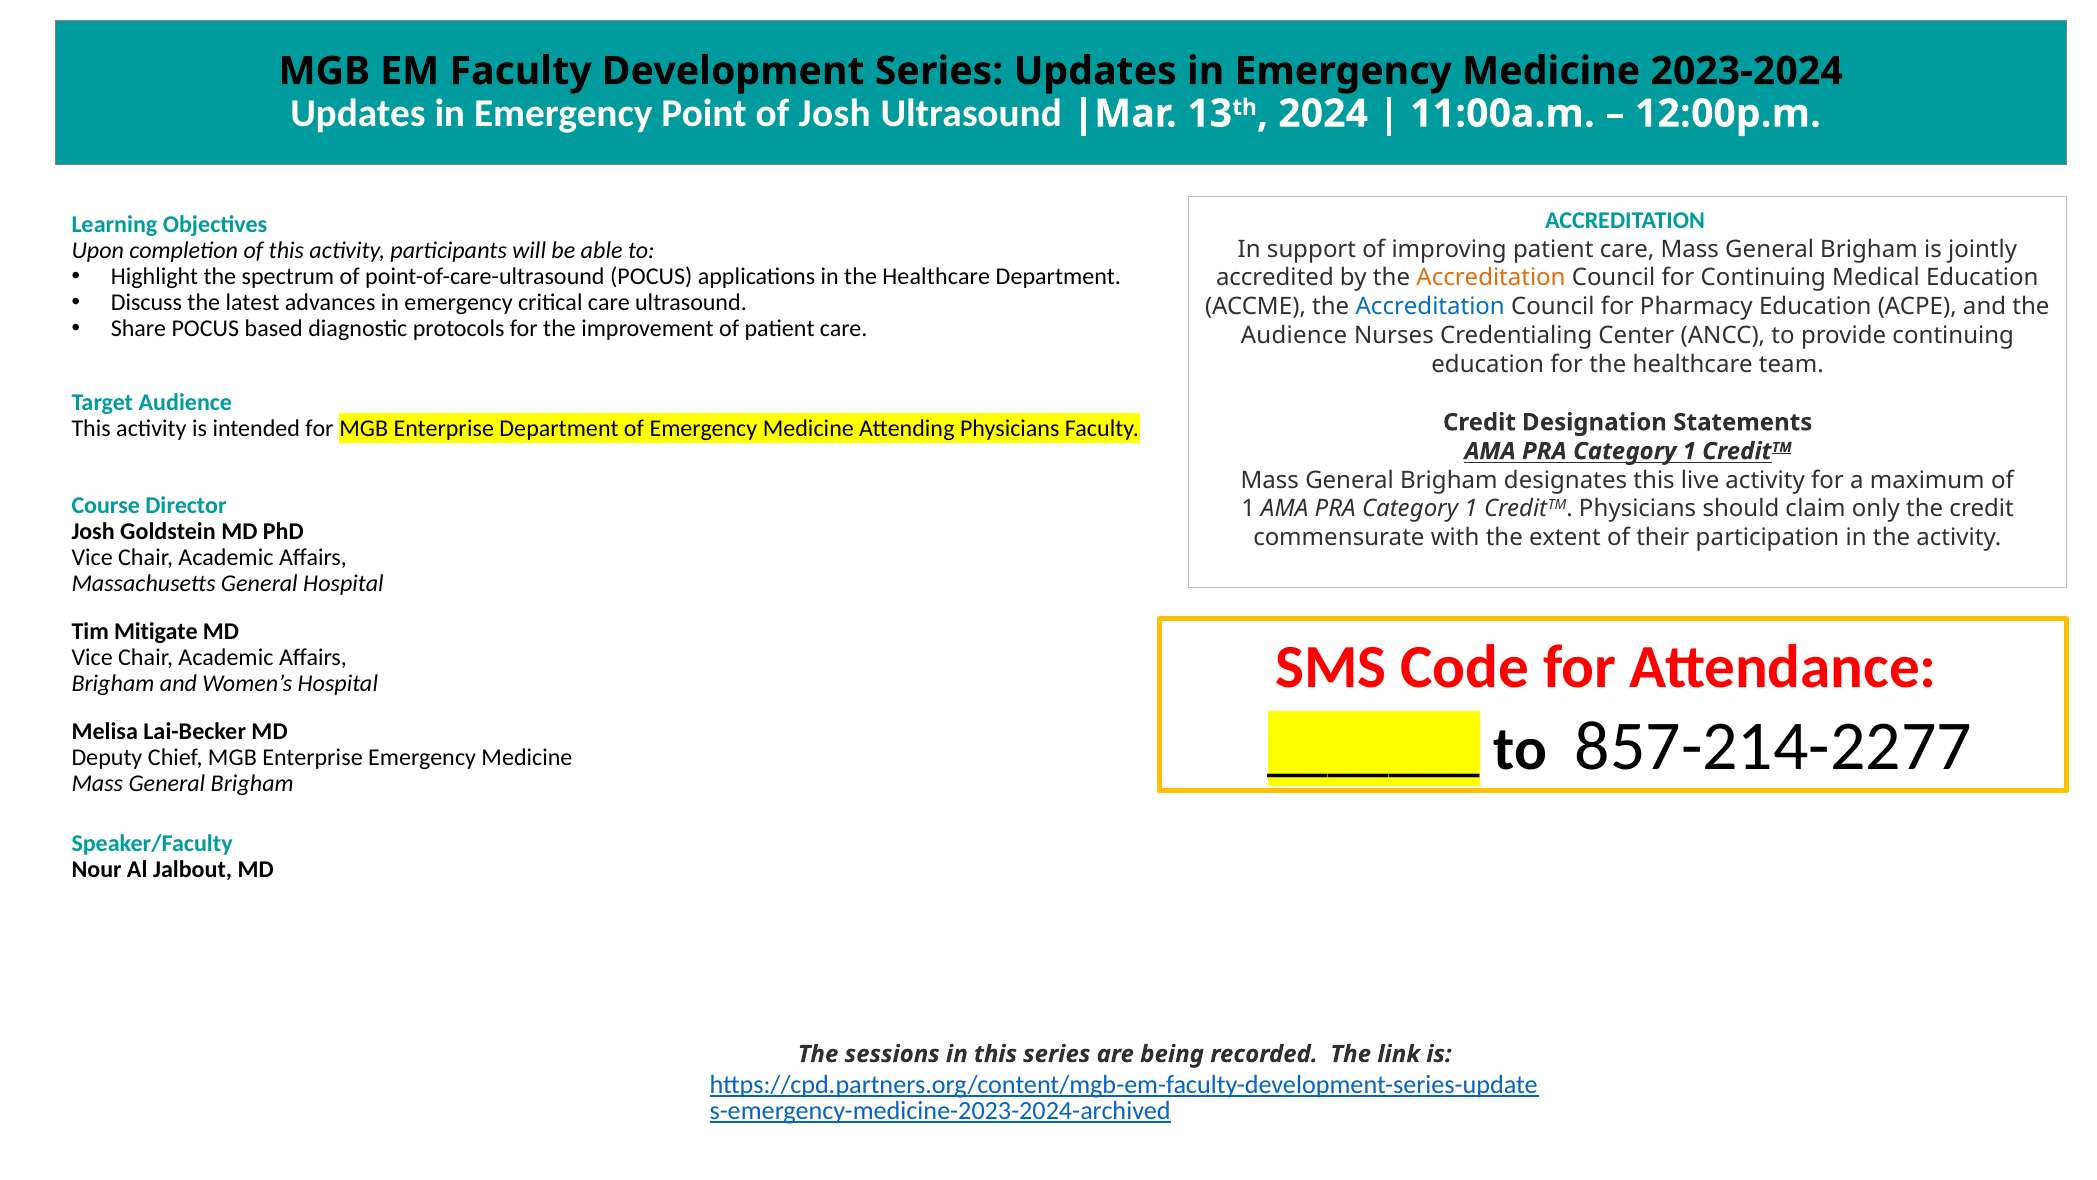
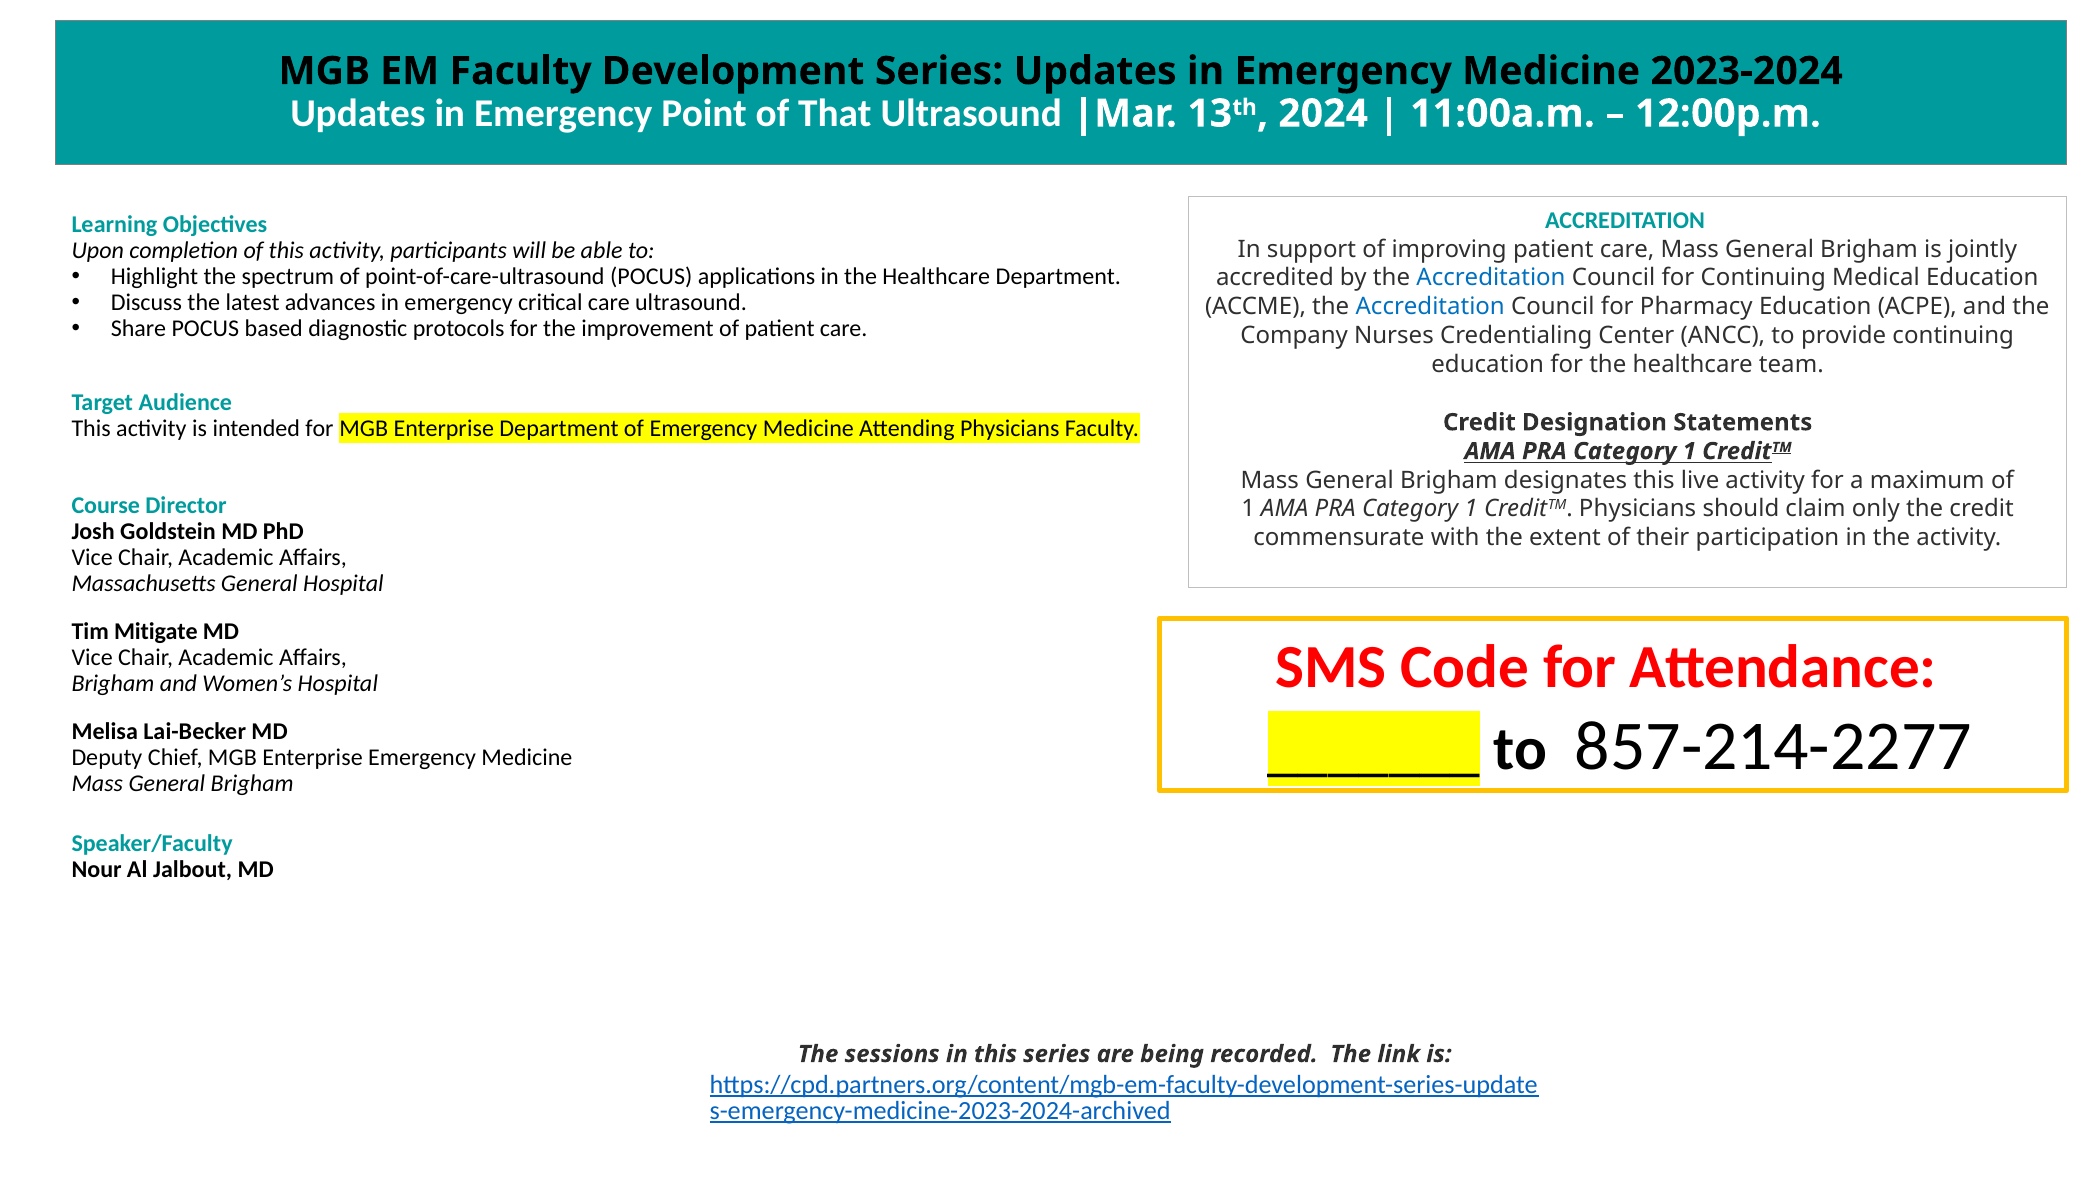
of Josh: Josh -> That (835, 114)
Accreditation colour: orange -> blue (1491, 278)
Audience: Audience -> Company (1294, 336)
